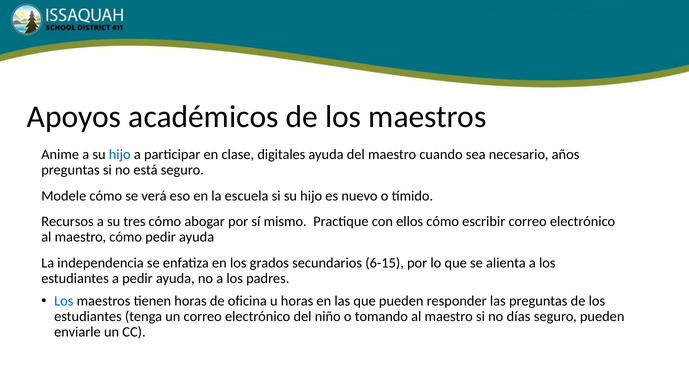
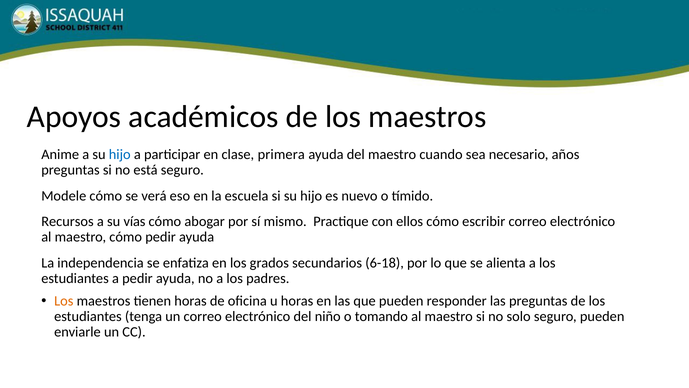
digitales: digitales -> primera (281, 154)
tres: tres -> vías (134, 221)
6-15: 6-15 -> 6-18 (385, 262)
Los colour: blue -> orange (64, 301)
días: días -> solo (519, 316)
